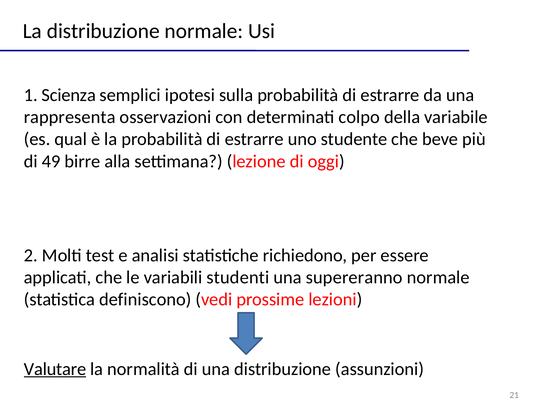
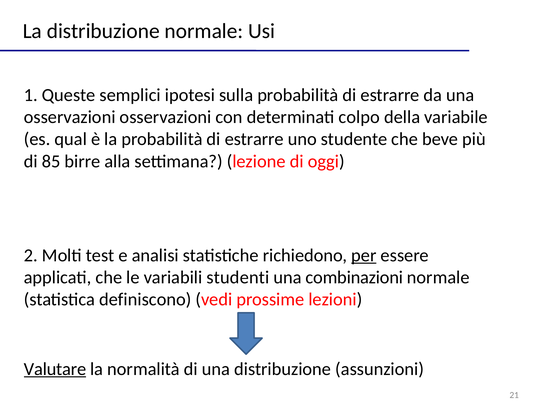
Scienza: Scienza -> Queste (69, 95)
rappresenta: rappresenta -> osservazioni (70, 117)
49: 49 -> 85 (51, 161)
per underline: none -> present (364, 255)
supereranno: supereranno -> combinazioni (354, 277)
